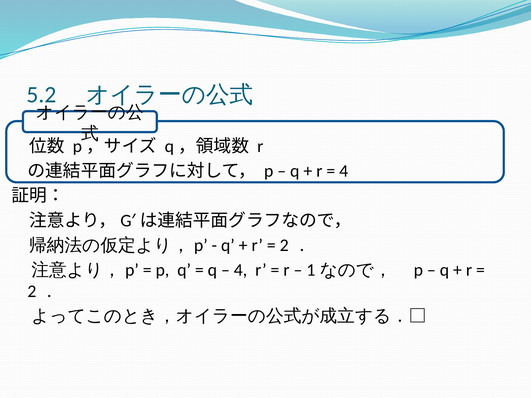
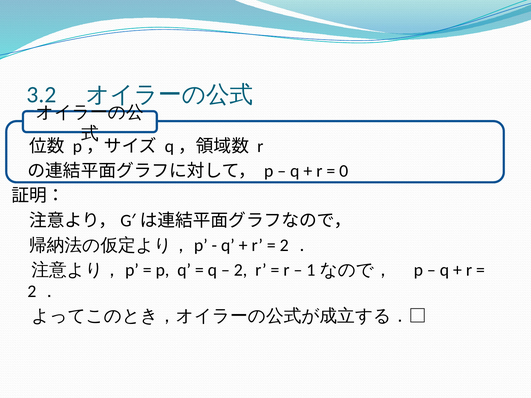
5.2: 5.2 -> 3.2 (41, 95)
4: 4 -> 0 (344, 171)
4: 4 -> 2 (241, 270)
